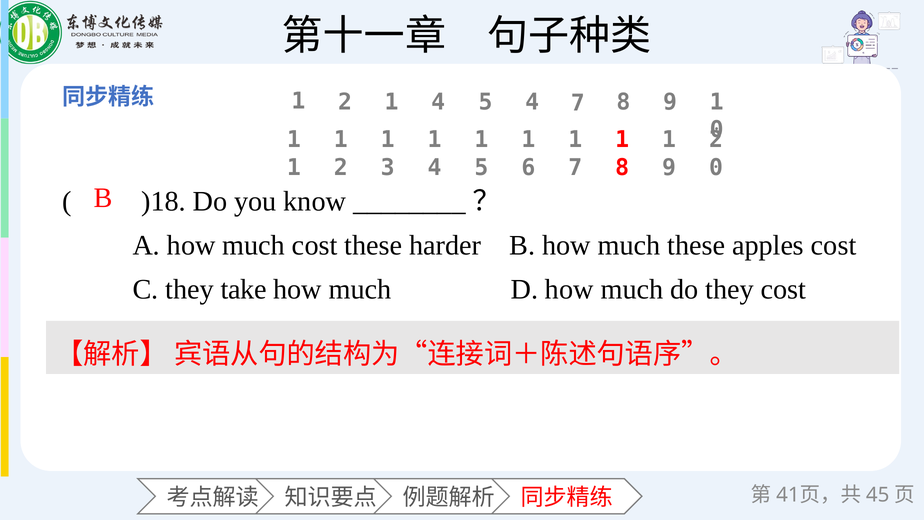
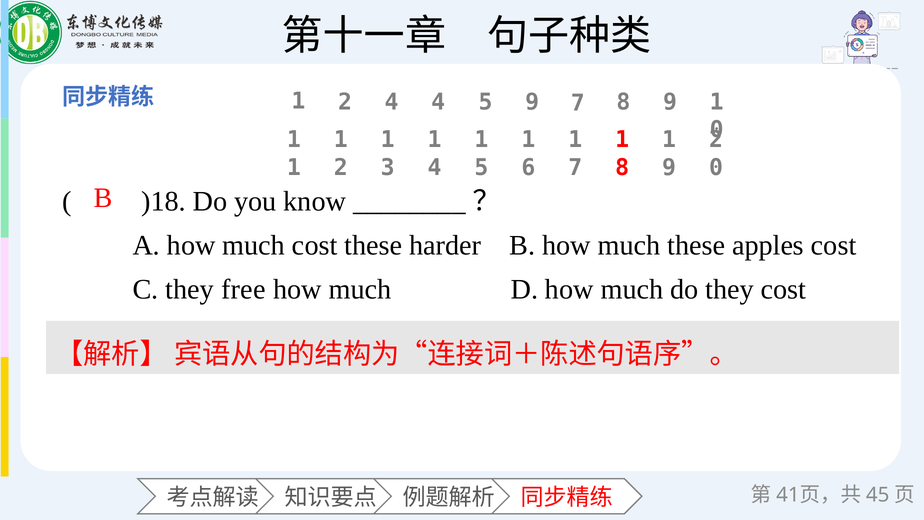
1: 1 -> 4 (392, 102)
5 4: 4 -> 9 (532, 102)
take: take -> free (243, 289)
